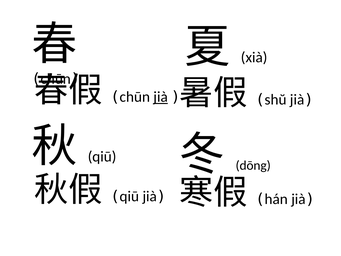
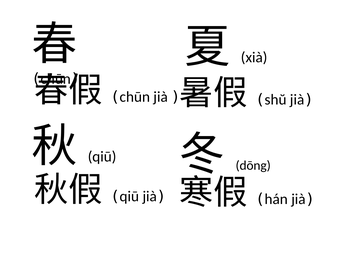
jià underline: present -> none (161, 97)
